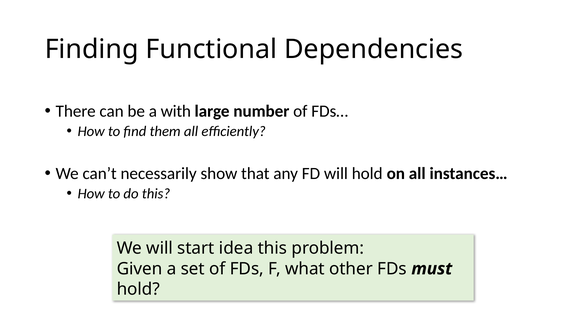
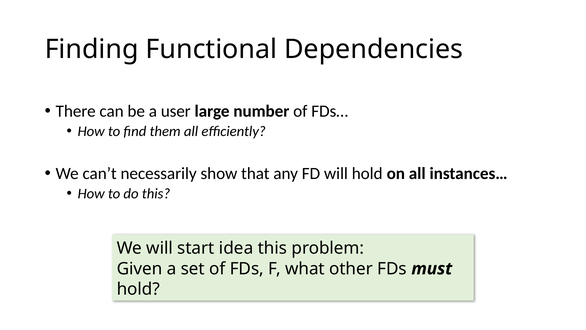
with: with -> user (176, 111)
